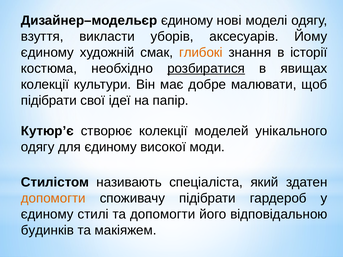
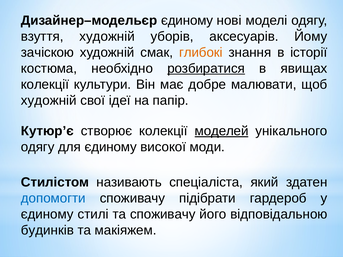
взуття викласти: викласти -> художній (107, 36)
єдиному: єдиному -> зачіскою (47, 52)
підібрати: підібрати -> художній (49, 100)
моделей underline: none -> present (222, 131)
допомогти colour: orange -> blue (53, 198)
та допомогти: допомогти -> споживачу (163, 214)
